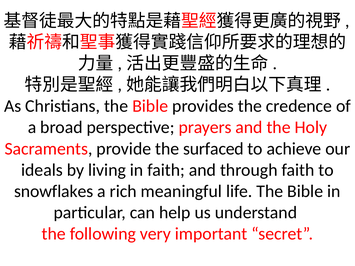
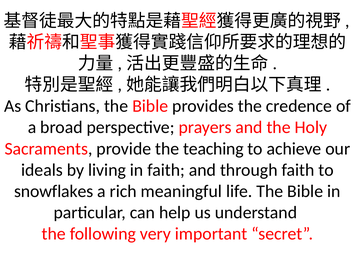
surfaced: surfaced -> teaching (213, 149)
